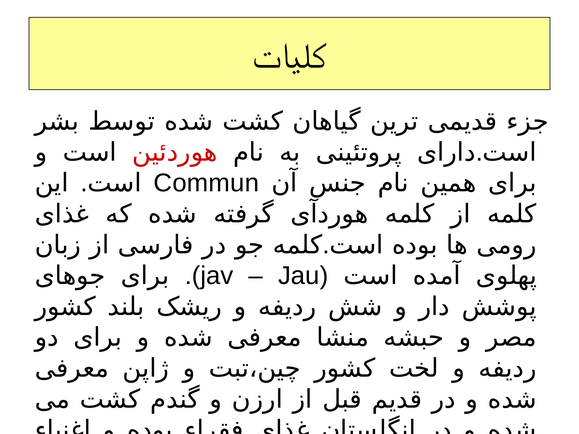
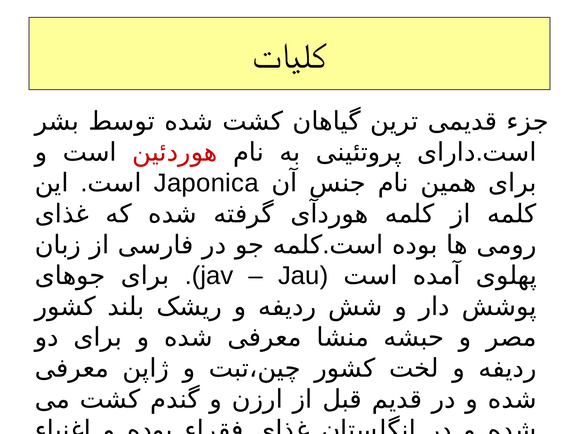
Commun: Commun -> Japonica (206, 183)
